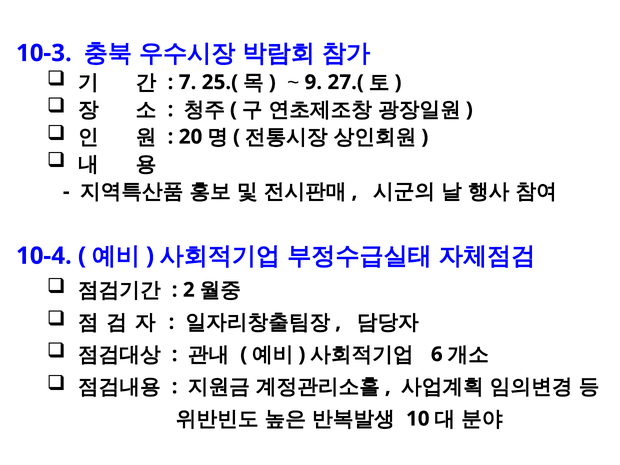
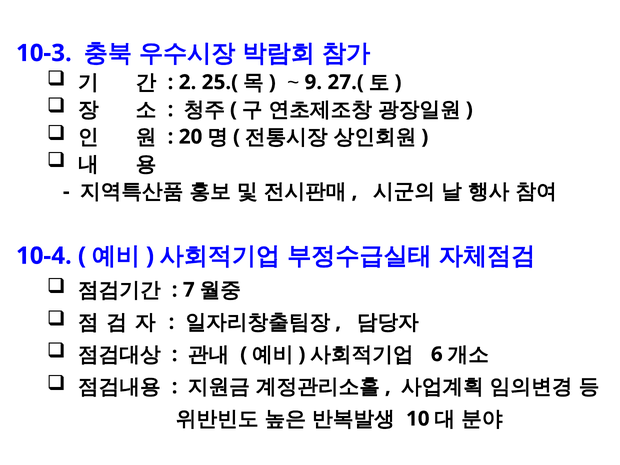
7: 7 -> 2 (188, 82)
2: 2 -> 7 (189, 290)
